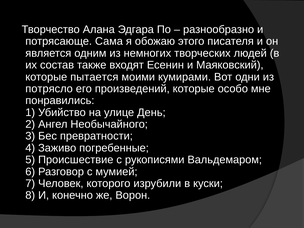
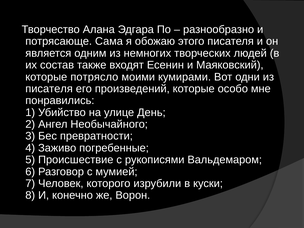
пытается: пытается -> потрясло (94, 77)
потрясло: потрясло -> писателя (49, 89)
